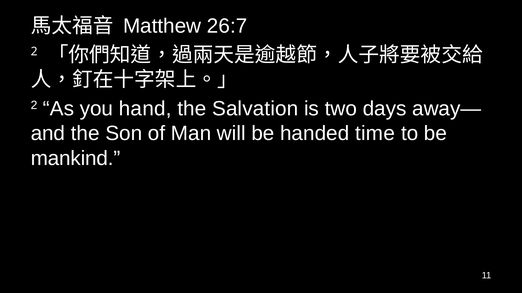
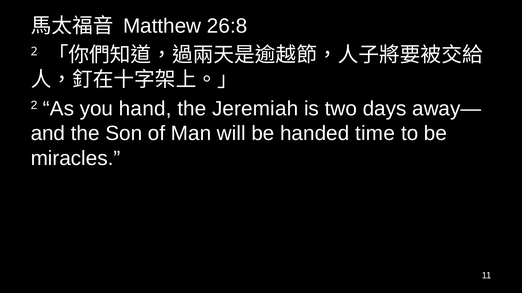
26:7: 26:7 -> 26:8 (227, 26)
Salvation: Salvation -> Jeremiah (255, 109)
mankind: mankind -> miracles (76, 159)
